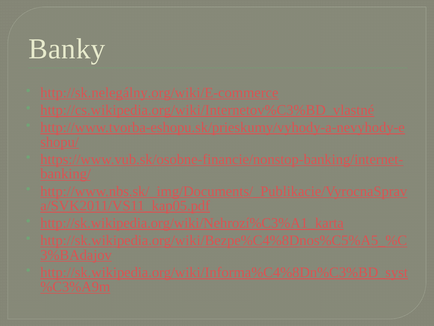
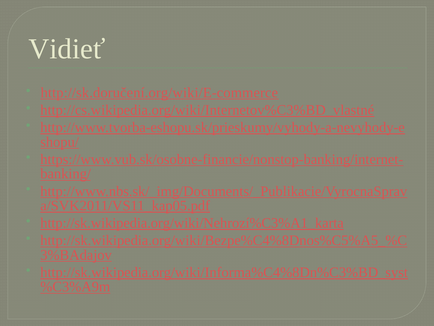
Banky: Banky -> Vidieť (67, 49)
http://sk.nelegálny.org/wiki/E-commerce: http://sk.nelegálny.org/wiki/E-commerce -> http://sk.doručení.org/wiki/E-commerce (159, 93)
